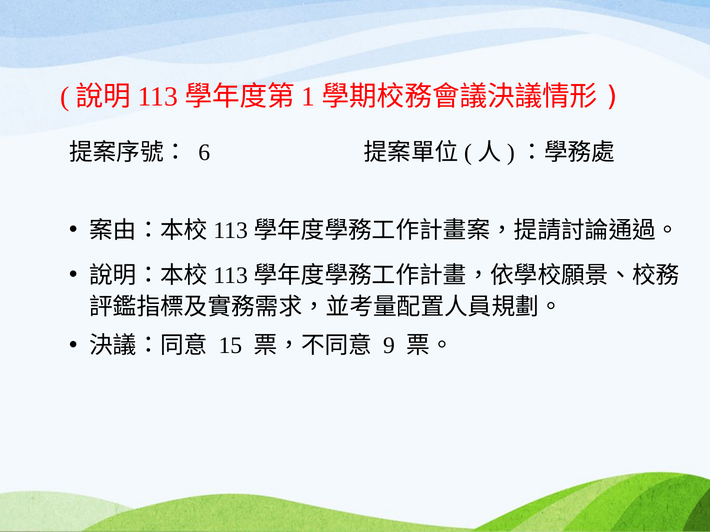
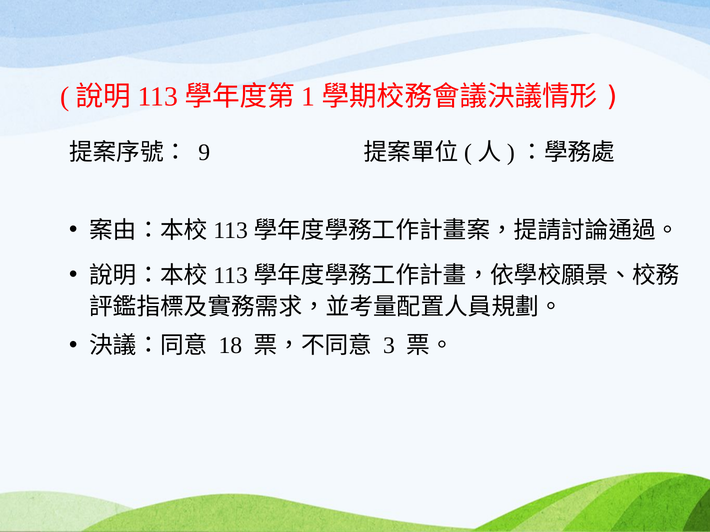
6: 6 -> 9 (204, 153)
15: 15 -> 18 (230, 346)
9: 9 -> 3 (389, 346)
